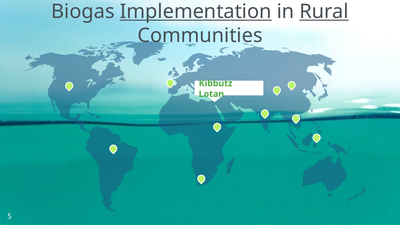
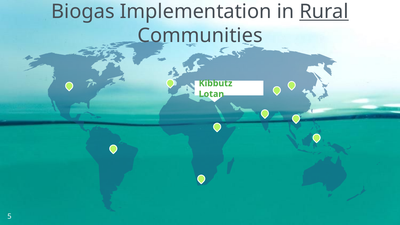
Implementation underline: present -> none (196, 12)
